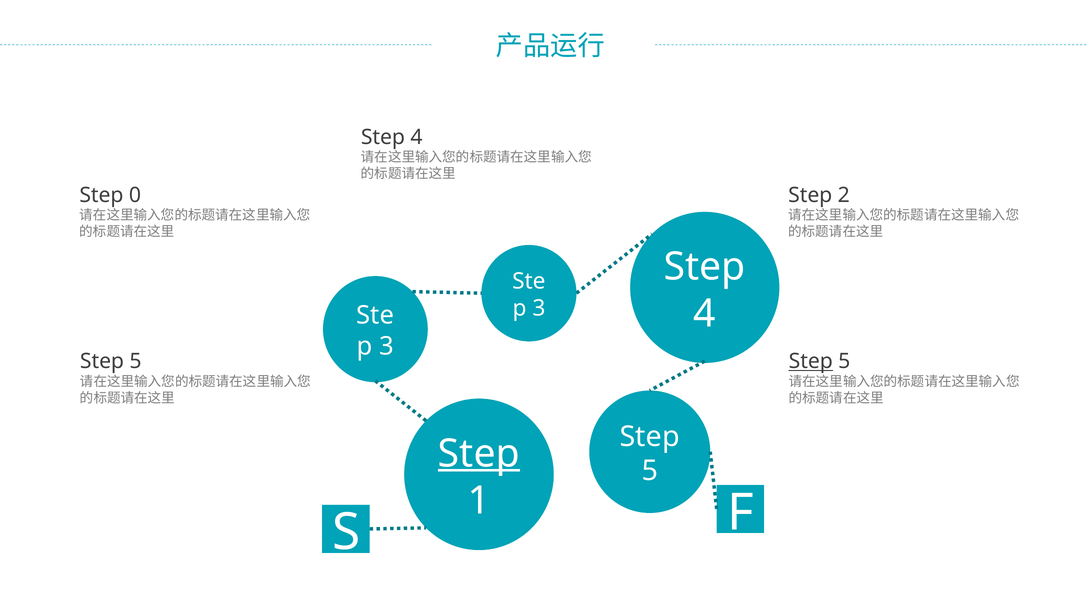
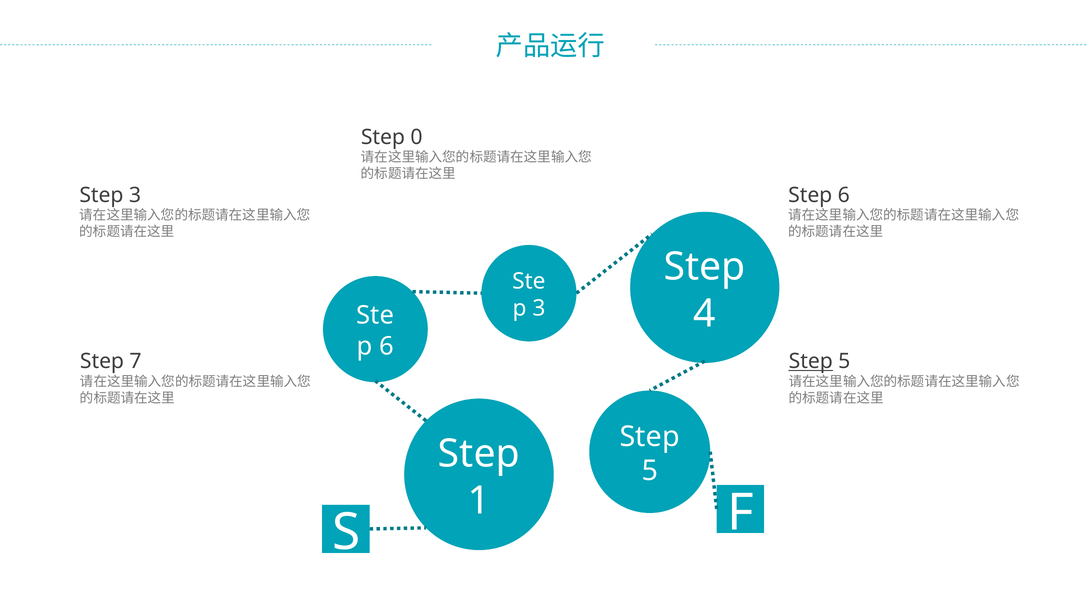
4: 4 -> 0 (416, 137)
Step 0: 0 -> 3 (135, 195)
Step 2: 2 -> 6 (844, 195)
3: 3 -> 6 (387, 346)
5: 5 -> 7 (136, 361)
Step underline: present -> none (479, 454)
